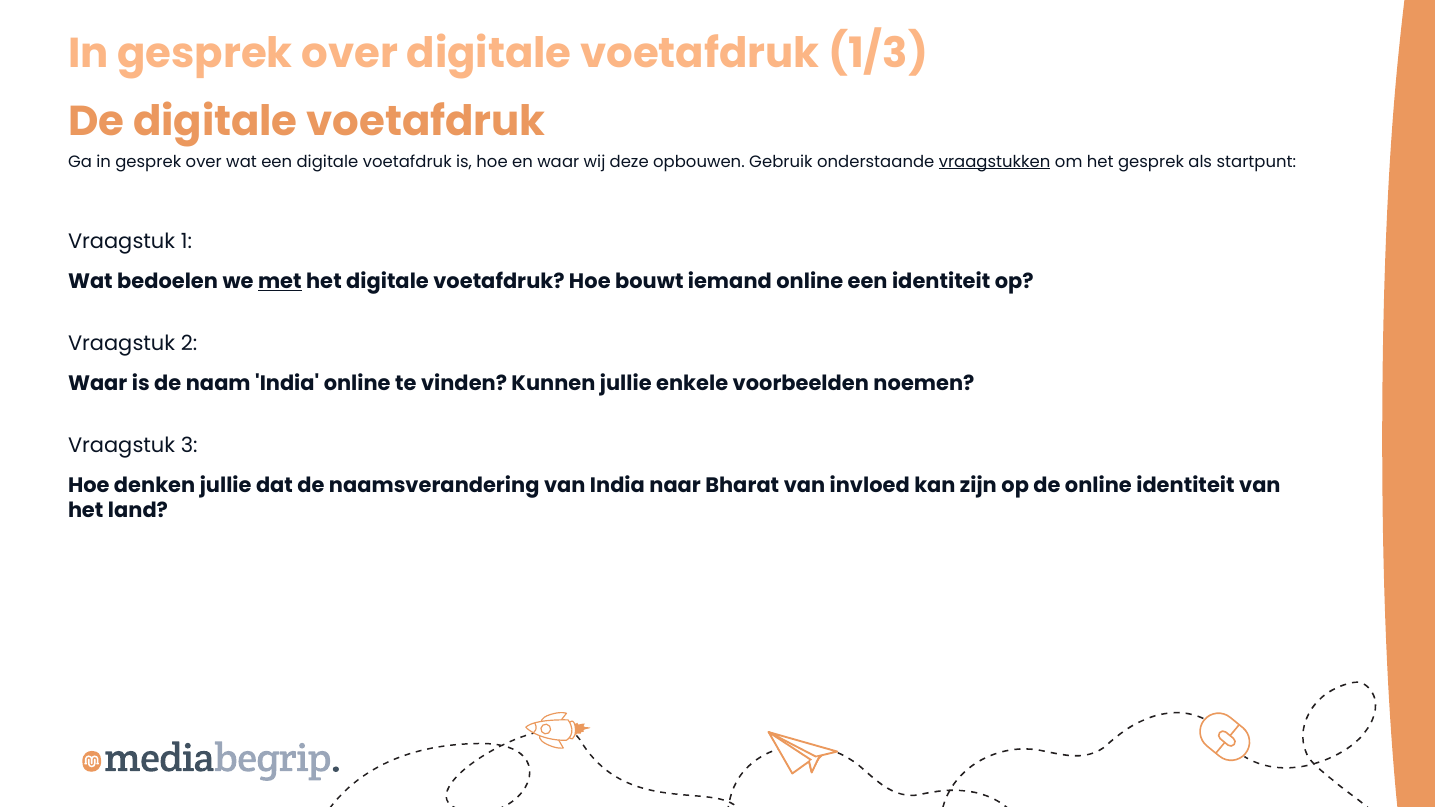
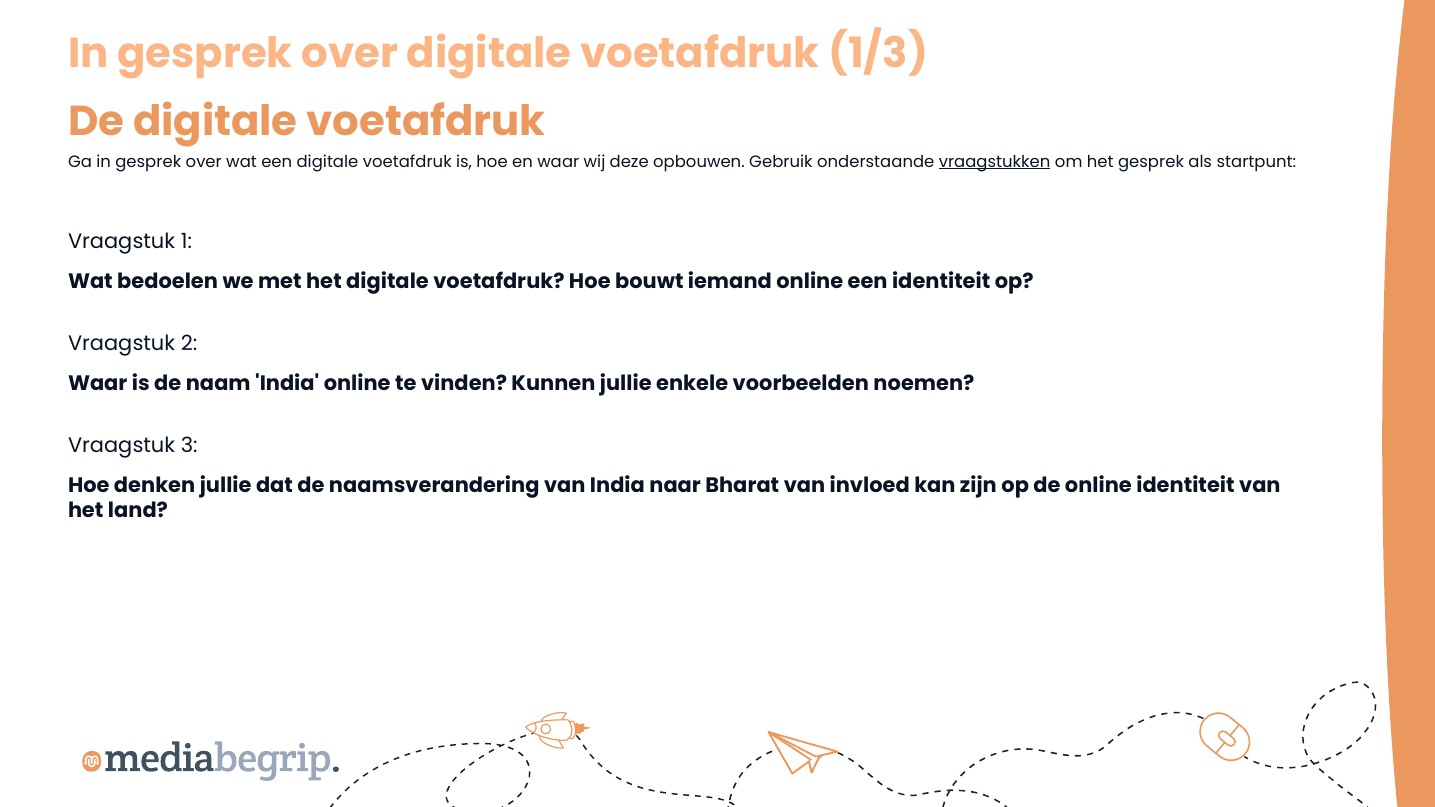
met underline: present -> none (280, 281)
